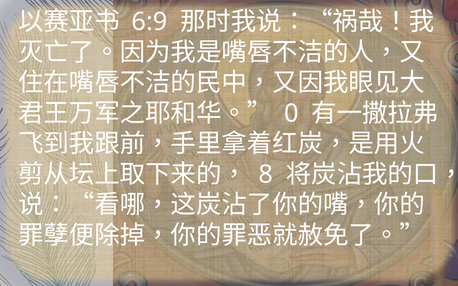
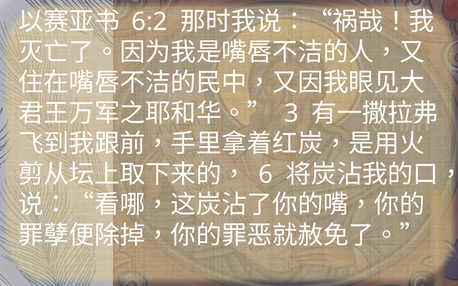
6:9: 6:9 -> 6:2 (149, 22)
0: 0 -> 3 (291, 113)
8: 8 -> 6 (266, 174)
